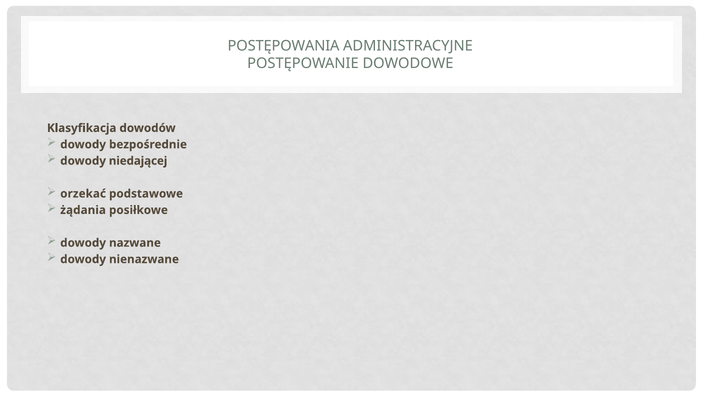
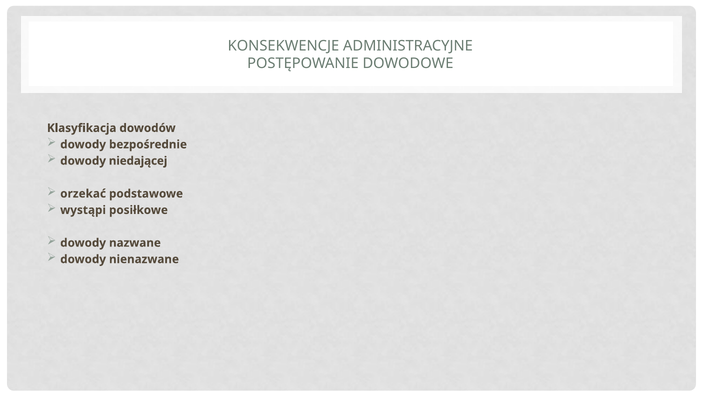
POSTĘPOWANIA: POSTĘPOWANIA -> KONSEKWENCJE (283, 46)
żądania: żądania -> wystąpi (83, 210)
